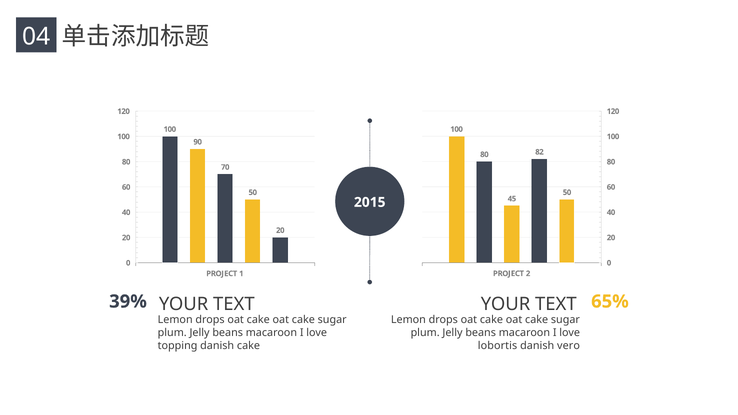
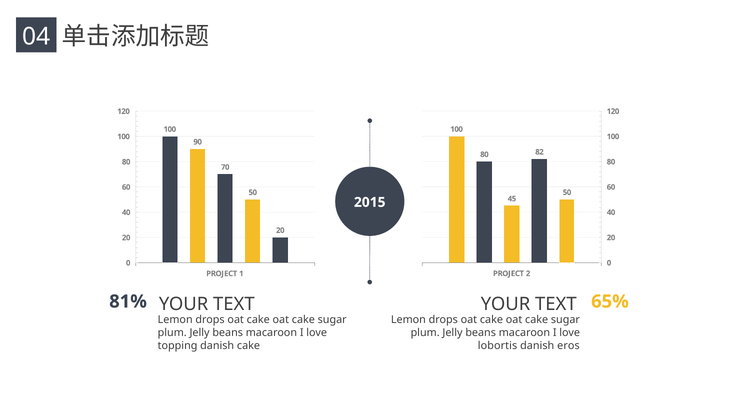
39%: 39% -> 81% (128, 302)
vero: vero -> eros (569, 346)
